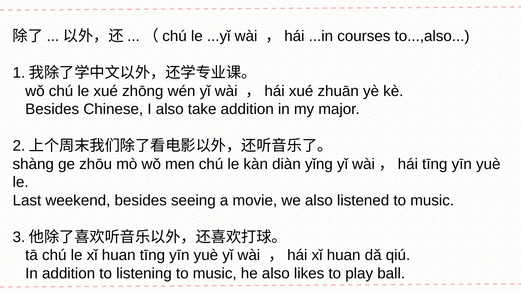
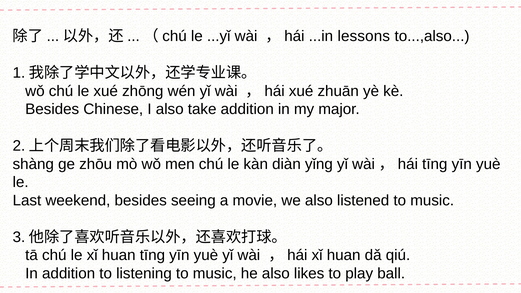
courses: courses -> lessons (364, 36)
